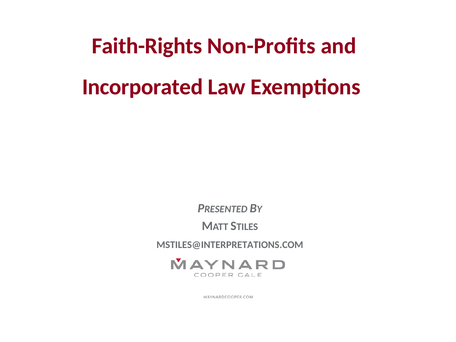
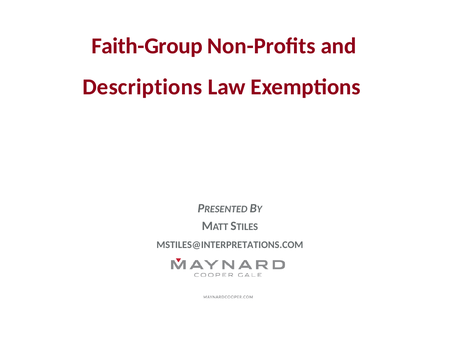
Faith-Rights: Faith-Rights -> Faith-Group (147, 46)
Incorporated: Incorporated -> Descriptions (142, 87)
